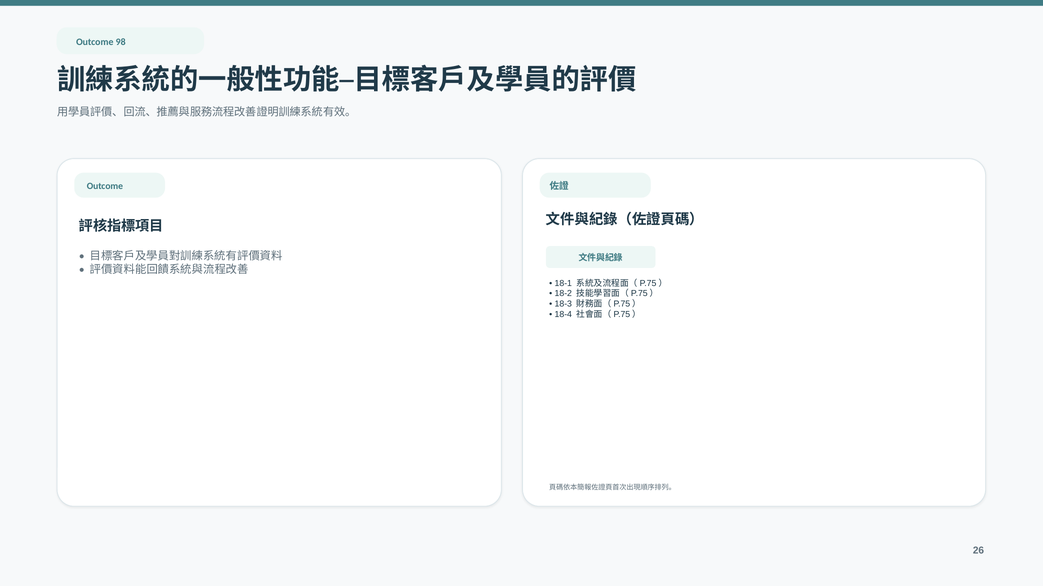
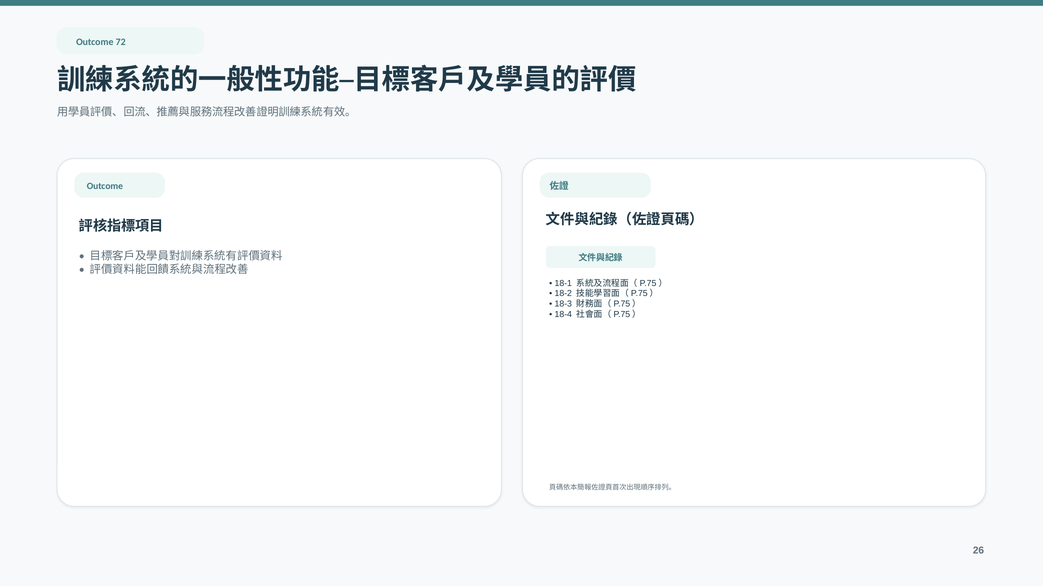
98: 98 -> 72 (121, 42)
